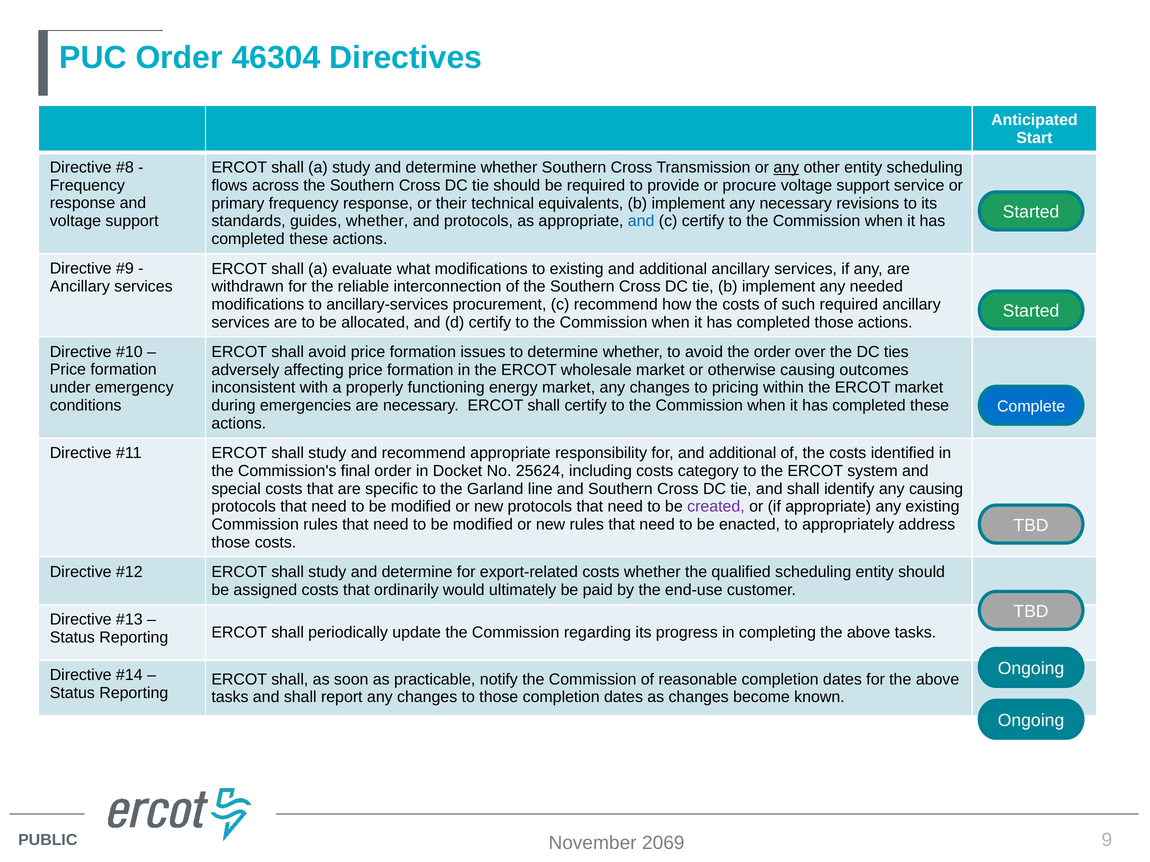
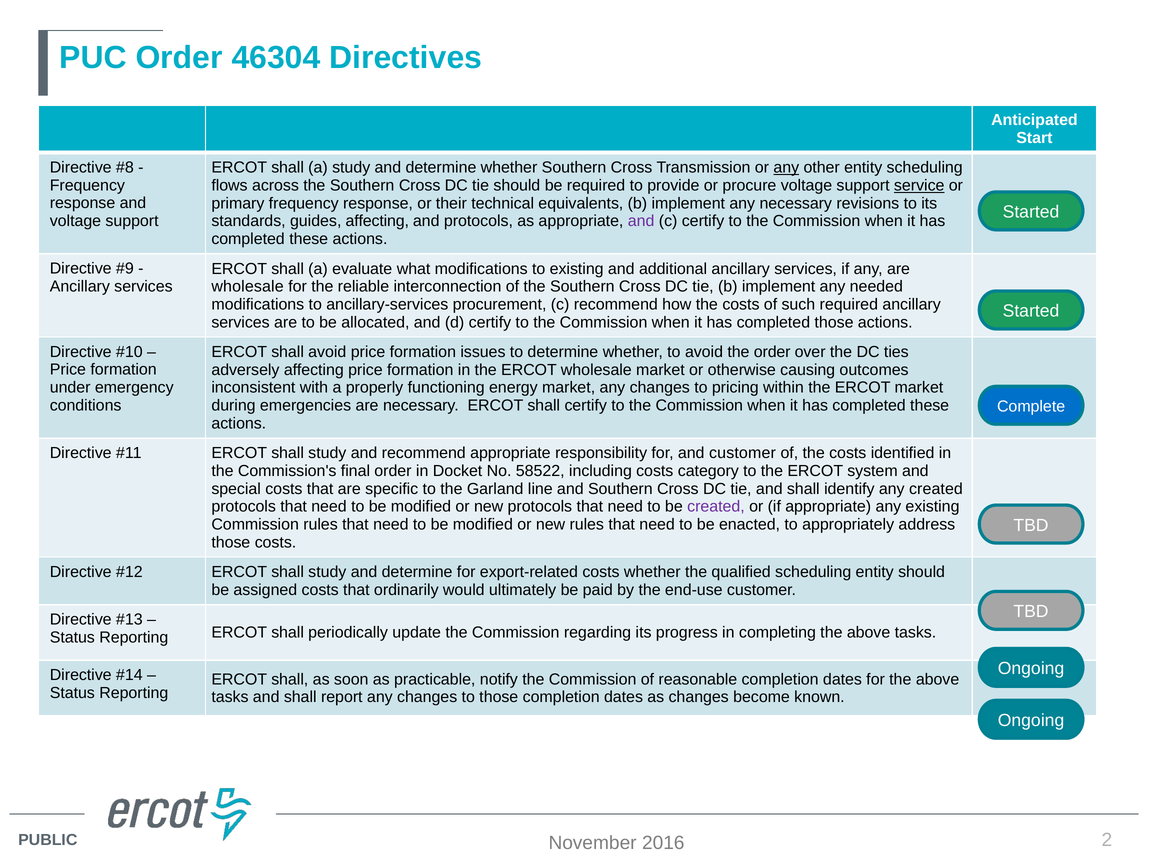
service underline: none -> present (919, 186)
guides whether: whether -> affecting (377, 221)
and colour: blue -> purple (641, 221)
withdrawn: withdrawn -> wholesale (248, 287)
for and additional: additional -> customer (742, 453)
25624: 25624 -> 58522 (540, 471)
any causing: causing -> created (936, 489)
9: 9 -> 2 (1107, 840)
2069: 2069 -> 2016 (663, 844)
